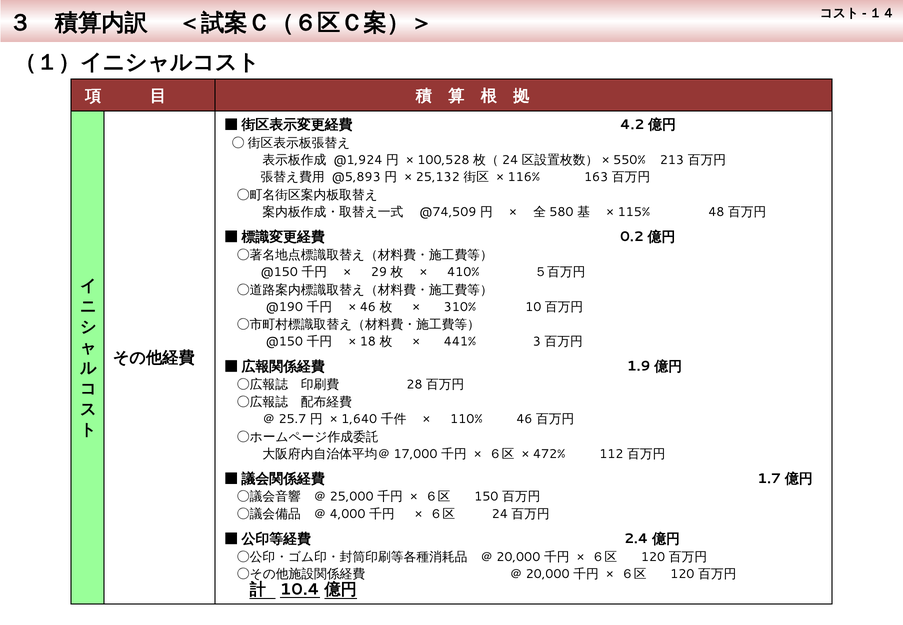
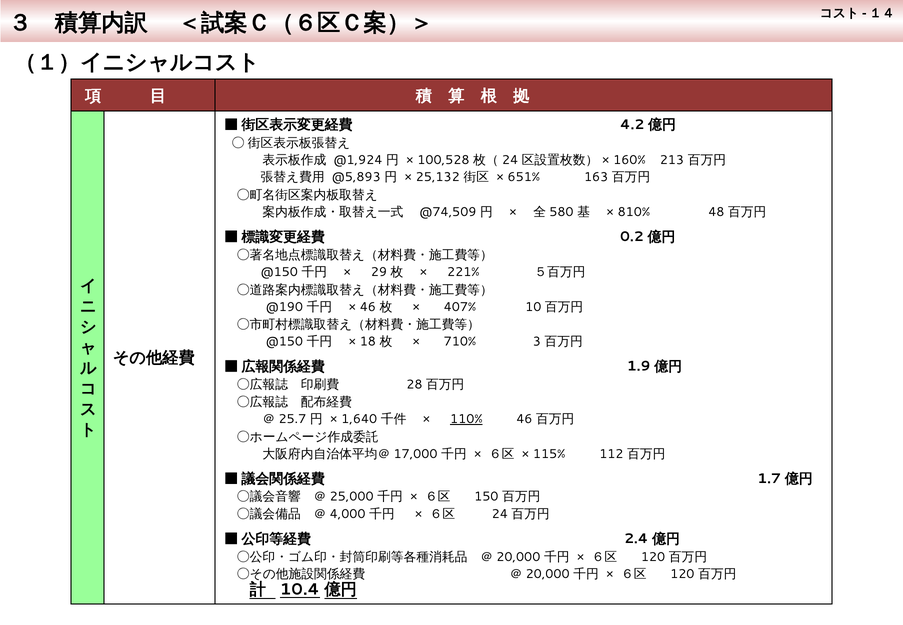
550%: 550% -> 160% (629, 160)
116%: 116% -> 651% (524, 177)
115%: 115% -> 810% (634, 212)
410%: 410% -> 221% (463, 272)
310%: 310% -> 407% (460, 307)
441%: 441% -> 710% (460, 342)
110% underline: none -> present (466, 419)
472%: 472% -> 115% (549, 454)
